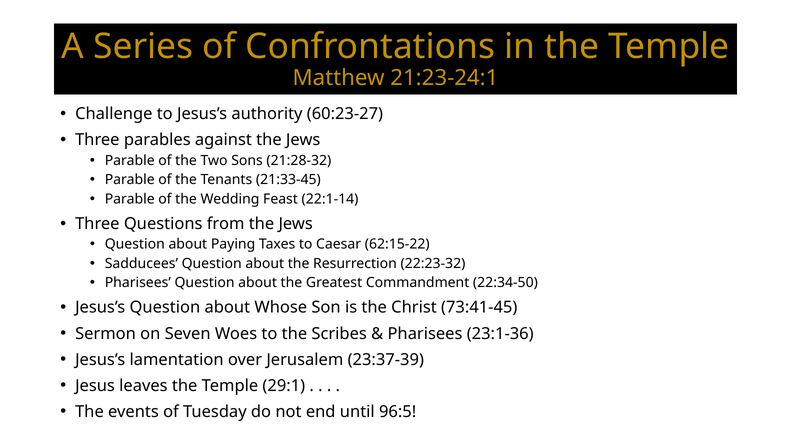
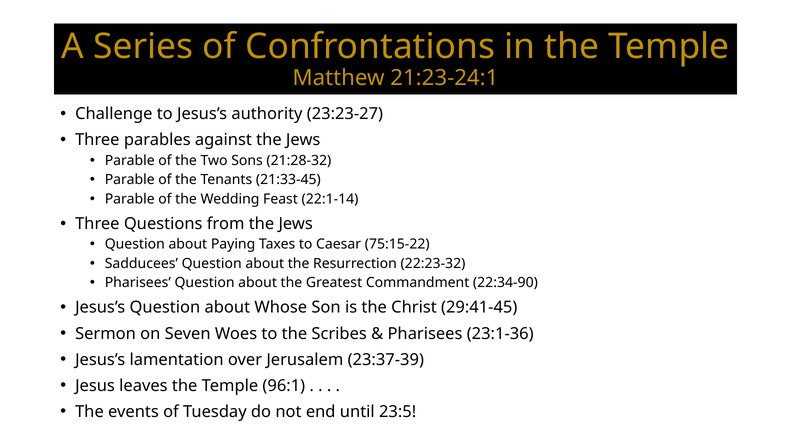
60:23-27: 60:23-27 -> 23:23-27 (345, 114)
62:15-22: 62:15-22 -> 75:15-22 (397, 244)
22:34-50: 22:34-50 -> 22:34-90 (505, 283)
73:41-45: 73:41-45 -> 29:41-45 (479, 307)
29:1: 29:1 -> 96:1 (284, 386)
96:5: 96:5 -> 23:5 (398, 412)
